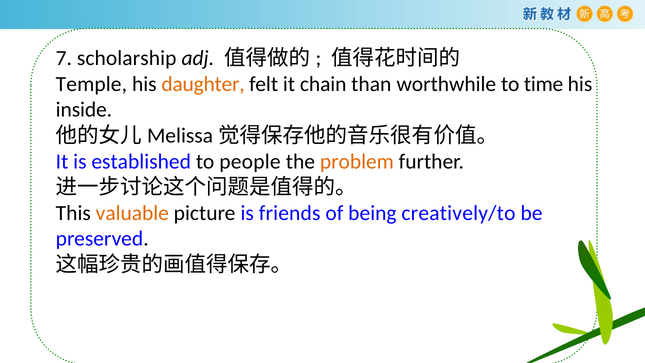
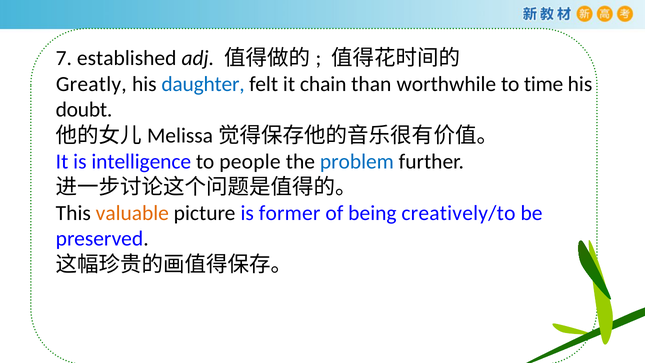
scholarship: scholarship -> established (127, 58)
Temple: Temple -> Greatly (91, 84)
daughter colour: orange -> blue (203, 84)
inside: inside -> doubt (84, 110)
established: established -> intelligence (141, 161)
problem colour: orange -> blue (357, 161)
friends: friends -> former (290, 213)
